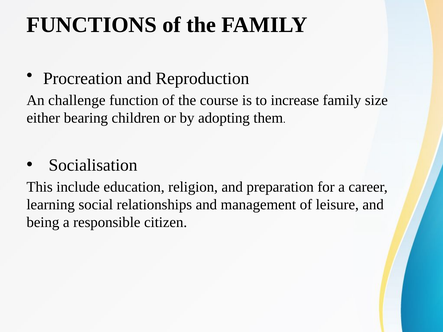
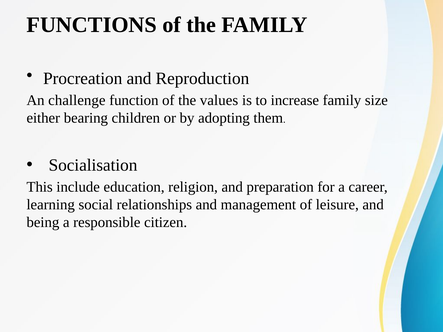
course: course -> values (219, 100)
